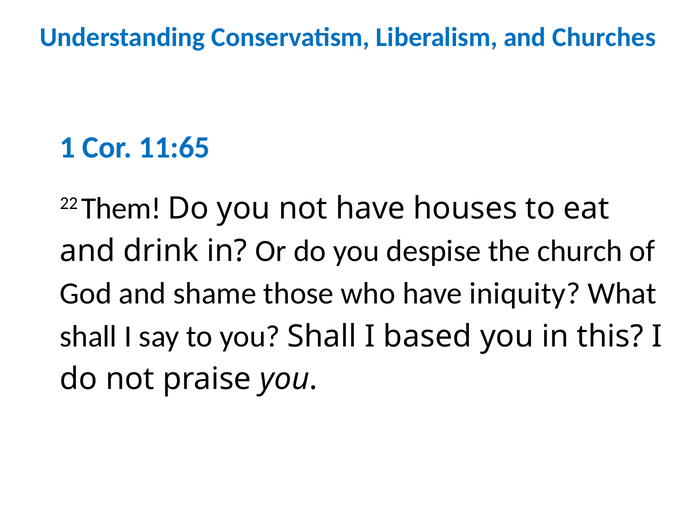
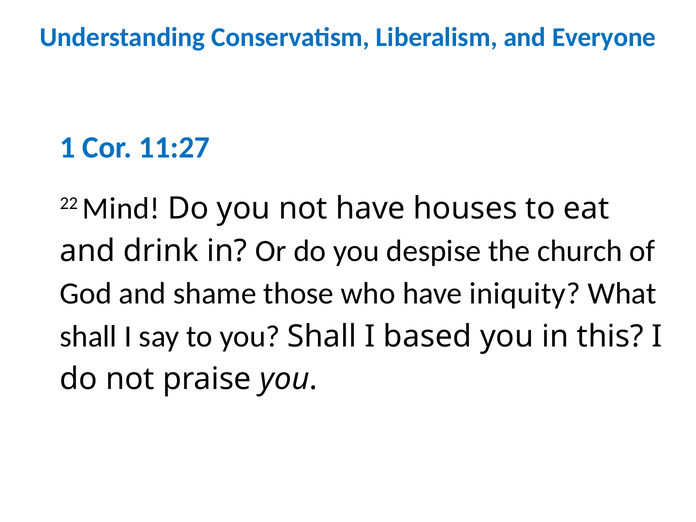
Churches: Churches -> Everyone (604, 37)
11:65: 11:65 -> 11:27 (175, 147)
Them: Them -> Mind (121, 208)
